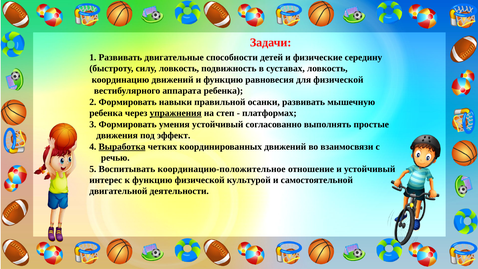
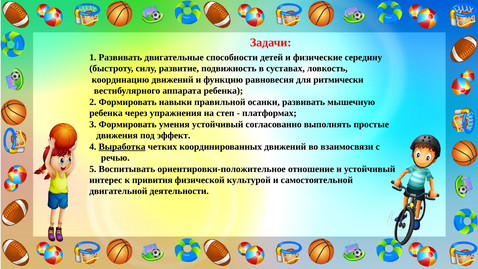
силу ловкость: ловкость -> развитие (179, 68)
для физической: физической -> ритмически (338, 80)
упражнения underline: present -> none (176, 113)
координацию-положительное: координацию-положительное -> ориентировки-положительное (222, 169)
к функцию: функцию -> привития (152, 180)
